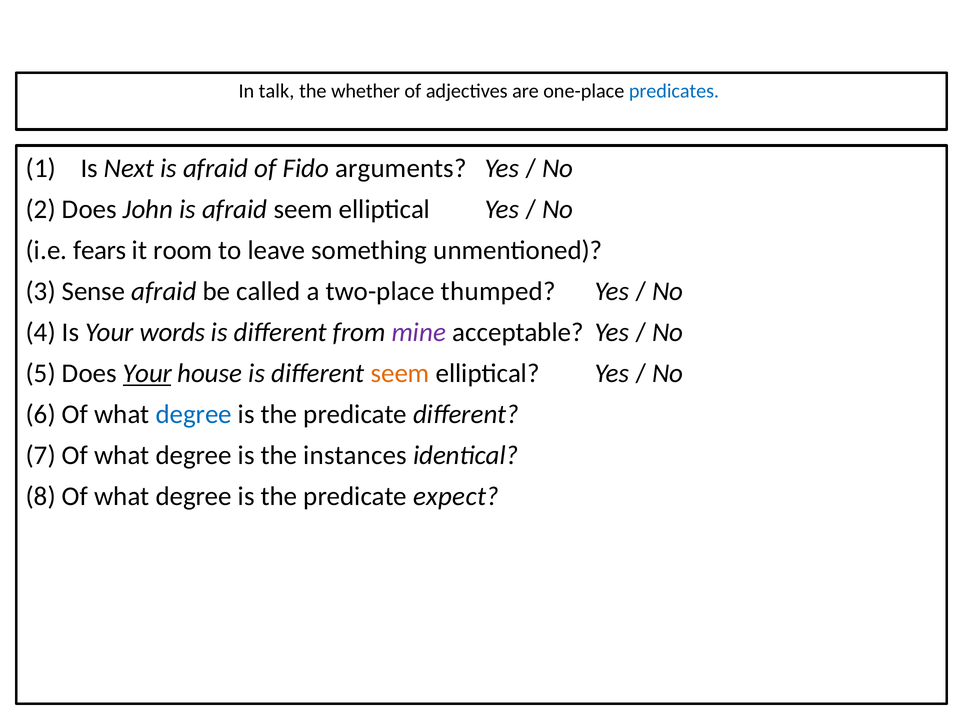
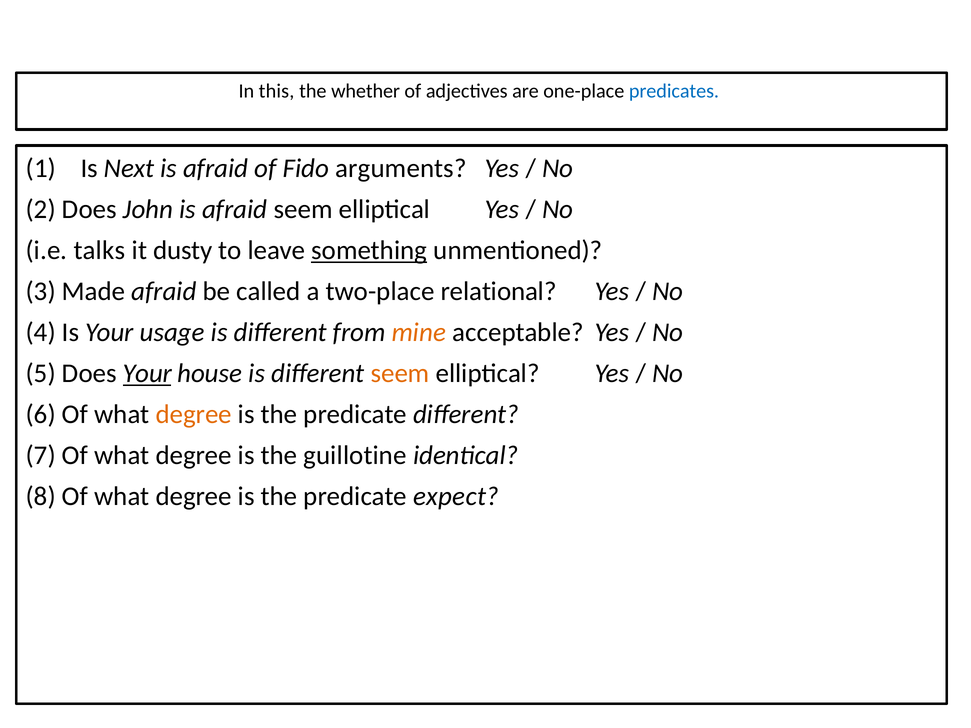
talk: talk -> this (277, 91)
fears: fears -> talks (100, 251)
room: room -> dusty (183, 251)
something underline: none -> present (369, 251)
Sense: Sense -> Made (94, 292)
thumped: thumped -> relational (499, 292)
words: words -> usage (172, 333)
mine colour: purple -> orange (419, 333)
degree colour: blue -> orange (194, 415)
instances: instances -> guillotine (355, 456)
